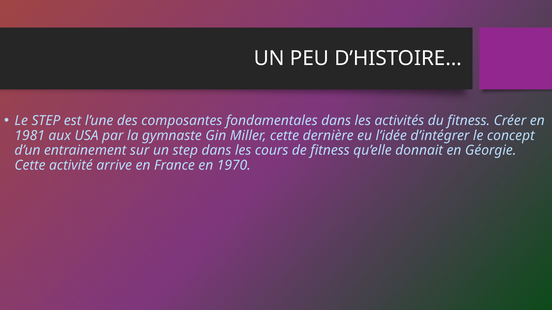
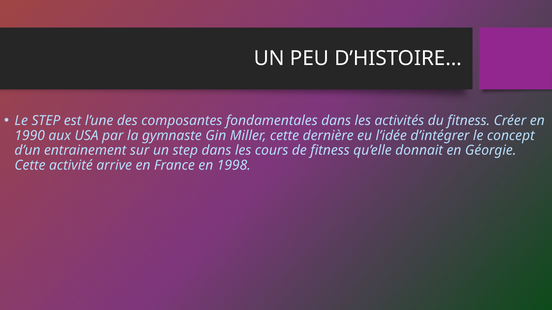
1981: 1981 -> 1990 (30, 136)
1970: 1970 -> 1998 (234, 166)
